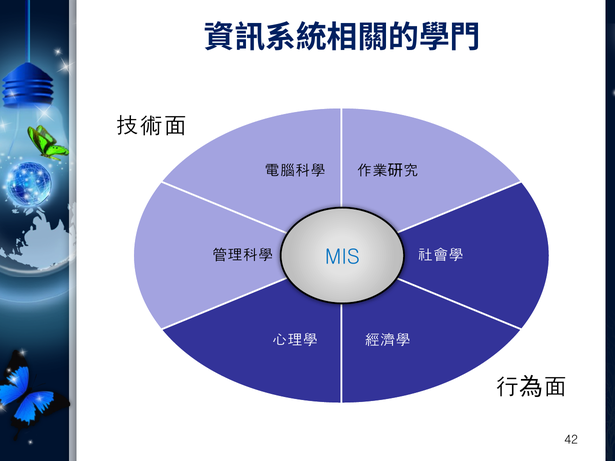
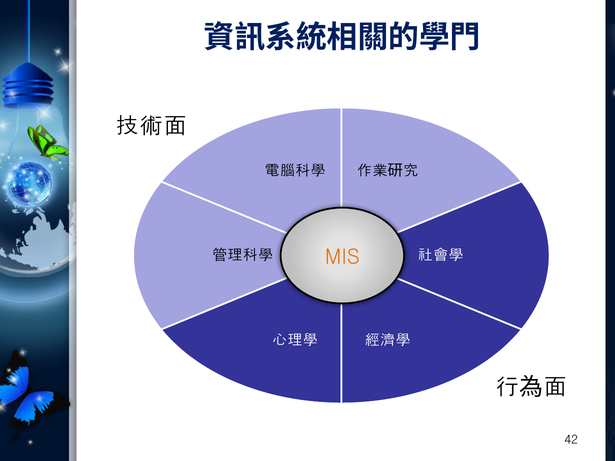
MIS colour: blue -> orange (342, 257)
